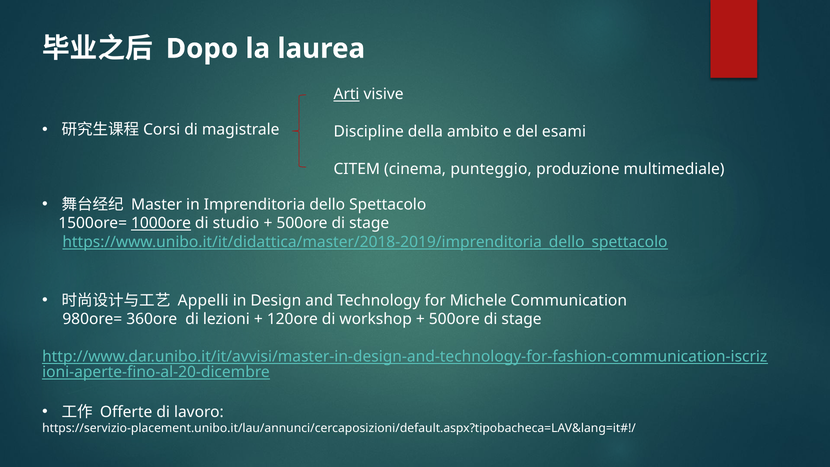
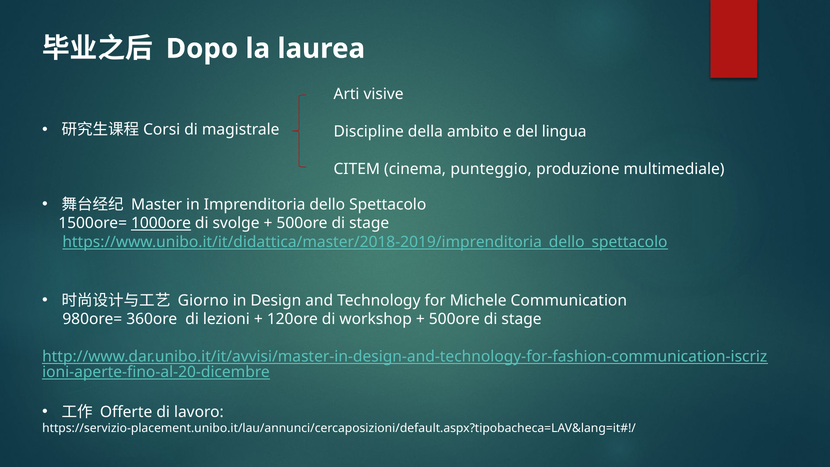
Arti underline: present -> none (347, 94)
esami: esami -> lingua (564, 131)
studio: studio -> svolge (236, 223)
Appelli: Appelli -> Giorno (203, 300)
